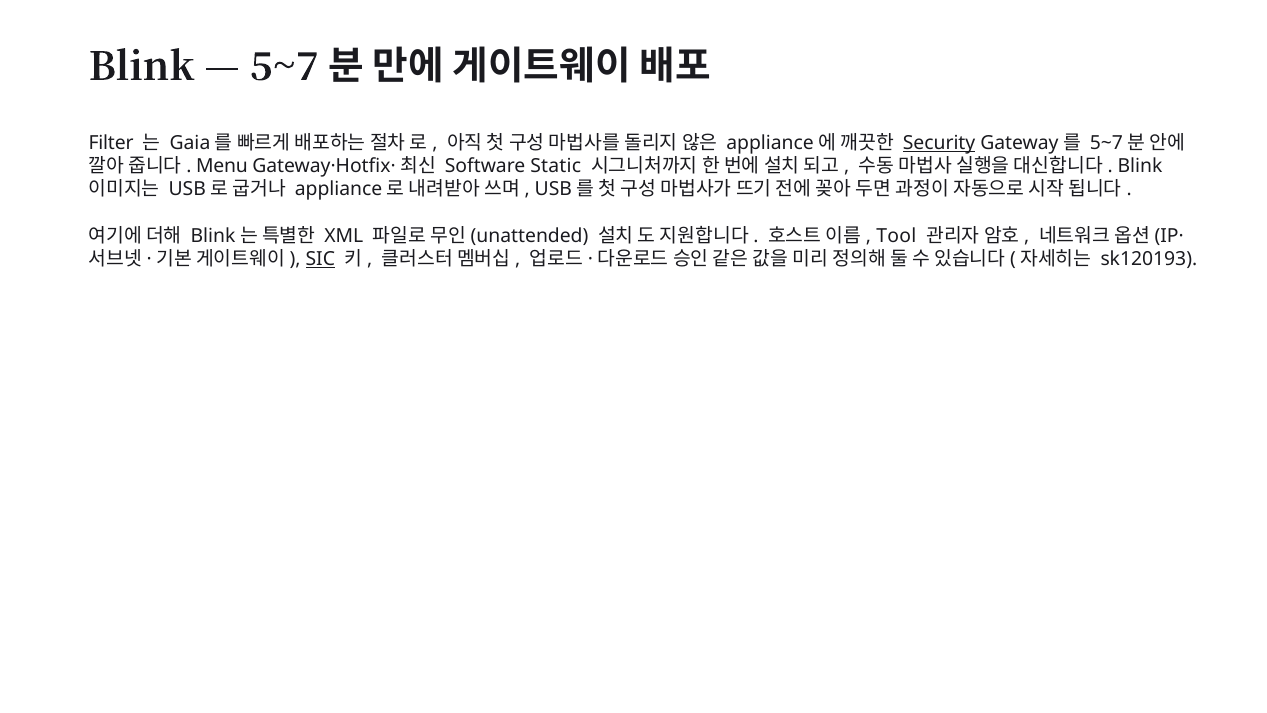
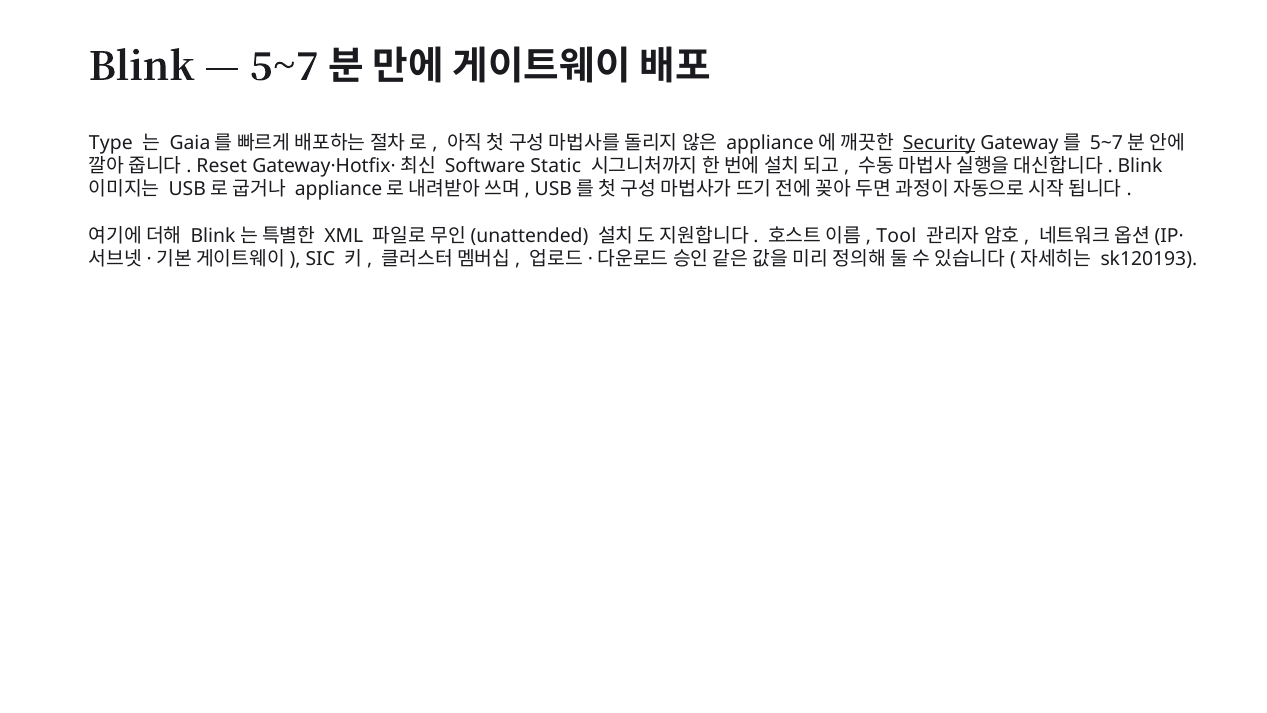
Filter: Filter -> Type (111, 143)
Menu: Menu -> Reset (222, 166)
SIC underline: present -> none (320, 259)
